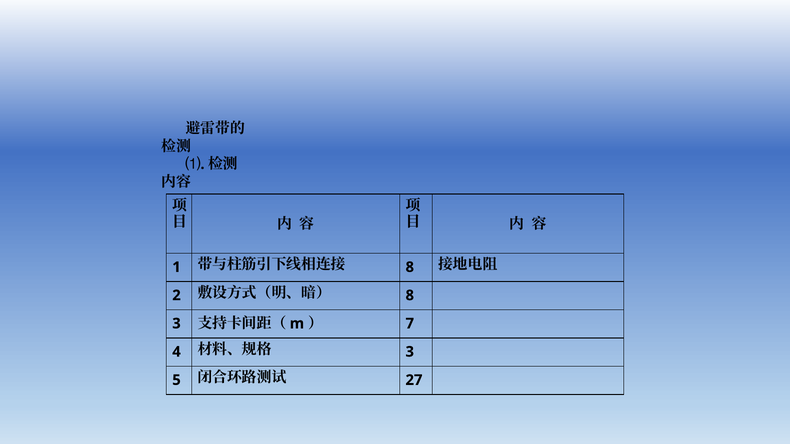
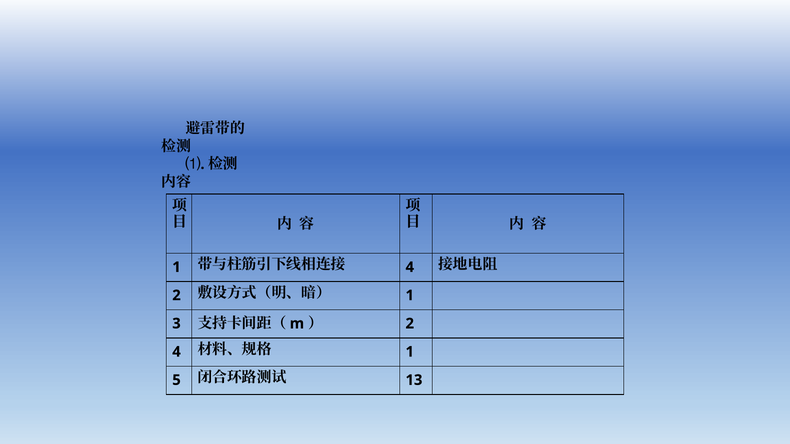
8: 8 -> 4 (410, 267)
8: 8 -> 1 (410, 296)
7: 7 -> 2 (410, 324)
3: 3 -> 1 (410, 352)
27: 27 -> 13 (414, 380)
